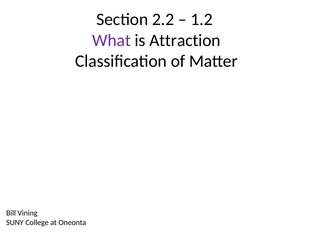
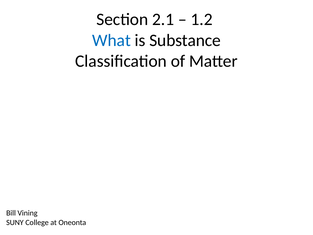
2.2: 2.2 -> 2.1 (163, 19)
What colour: purple -> blue (112, 40)
Attraction: Attraction -> Substance (185, 40)
